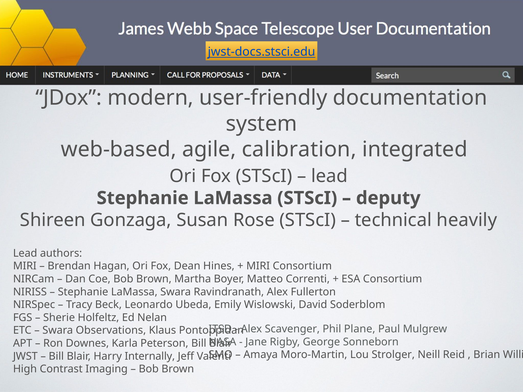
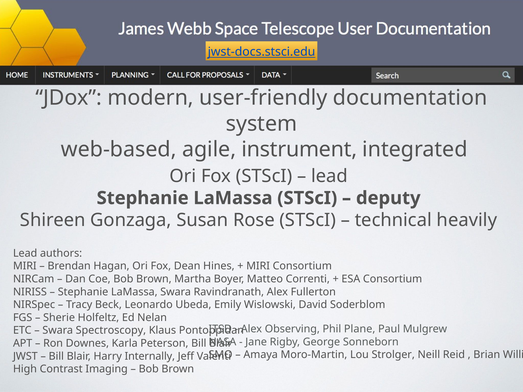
calibration: calibration -> instrument (299, 149)
Scavenger: Scavenger -> Observing (292, 329)
Observations: Observations -> Spectroscopy (111, 331)
